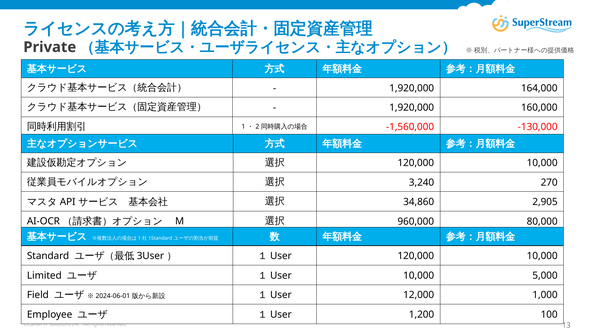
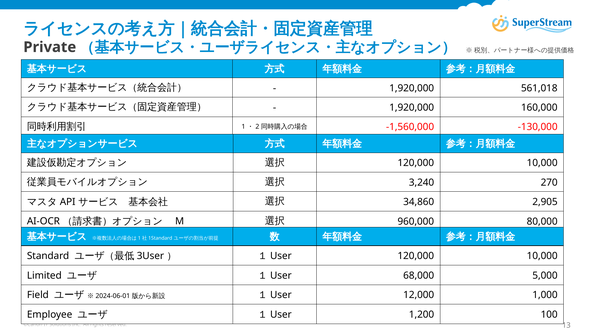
164,000: 164,000 -> 561,018 (539, 88)
10,000: 10,000 -> 68,000 (419, 276)
